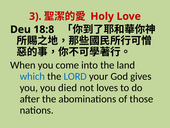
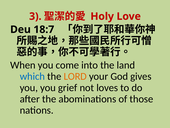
18:8: 18:8 -> 18:7 (44, 29)
LORD colour: blue -> orange (75, 76)
died: died -> grief (68, 87)
